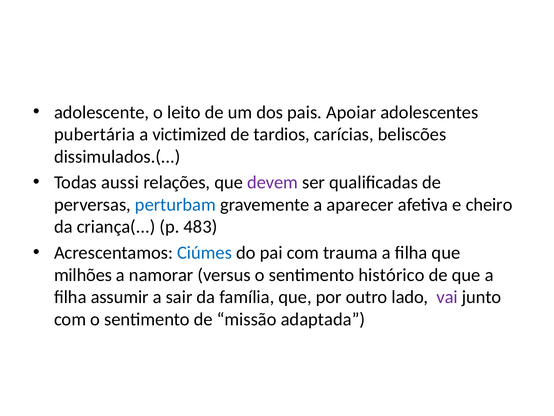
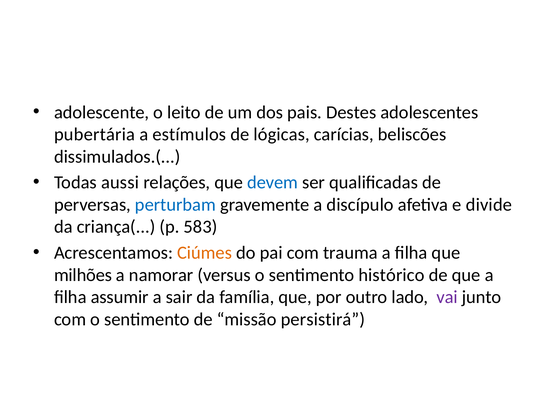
Apoiar: Apoiar -> Destes (351, 112)
victimized: victimized -> estímulos (189, 134)
tardios: tardios -> lógicas (282, 134)
devem colour: purple -> blue (273, 182)
aparecer: aparecer -> discípulo (360, 204)
cheiro: cheiro -> divide (489, 204)
483: 483 -> 583 (200, 227)
Ciúmes colour: blue -> orange (205, 252)
adaptada: adaptada -> persistirá (323, 319)
